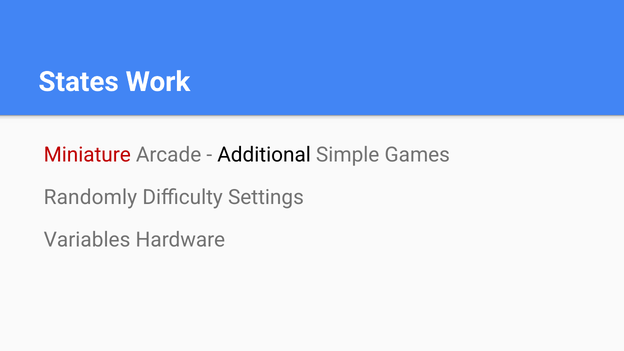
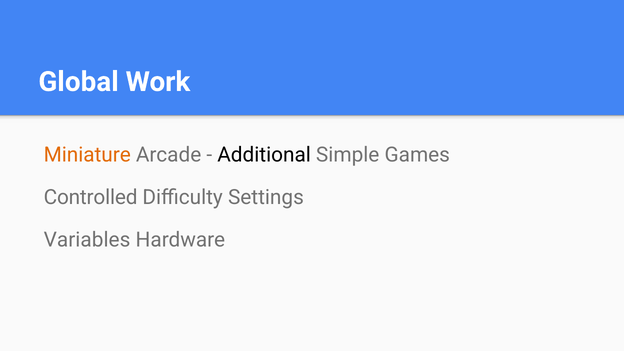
States: States -> Global (79, 82)
Miniature colour: red -> orange (87, 155)
Randomly: Randomly -> Controlled (91, 197)
